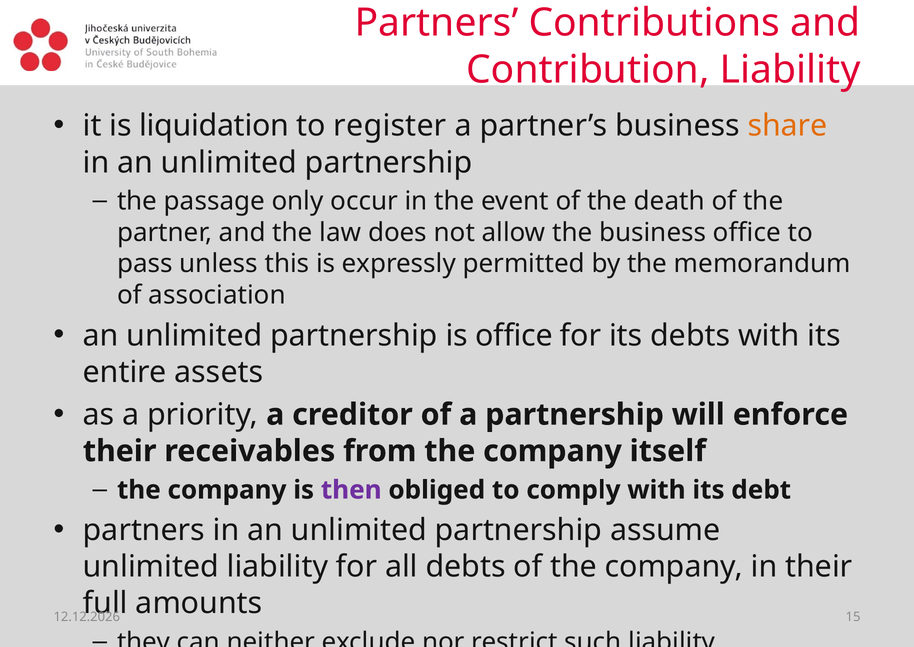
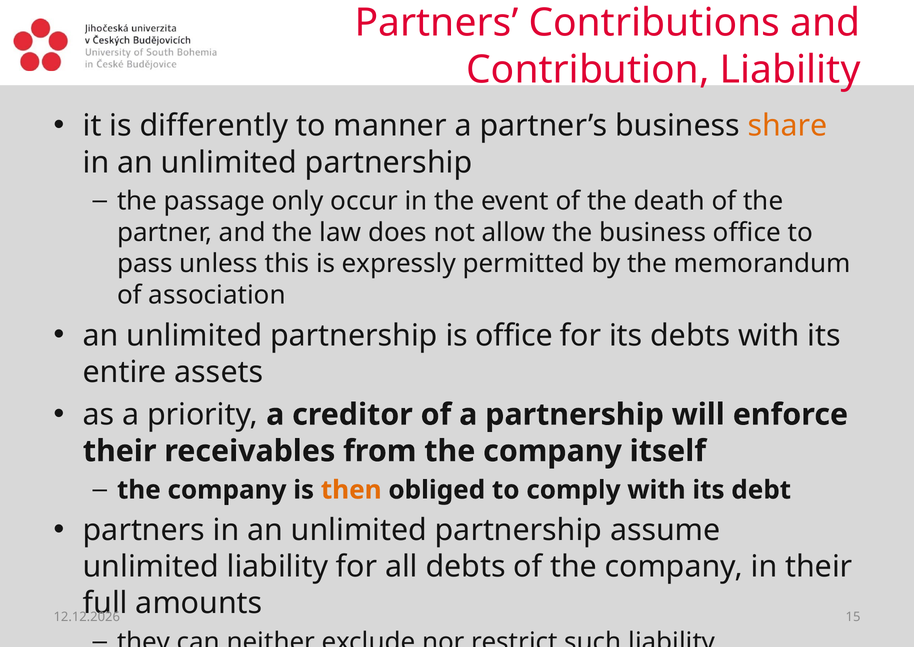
liquidation: liquidation -> differently (214, 126)
register: register -> manner (390, 126)
then colour: purple -> orange (351, 489)
